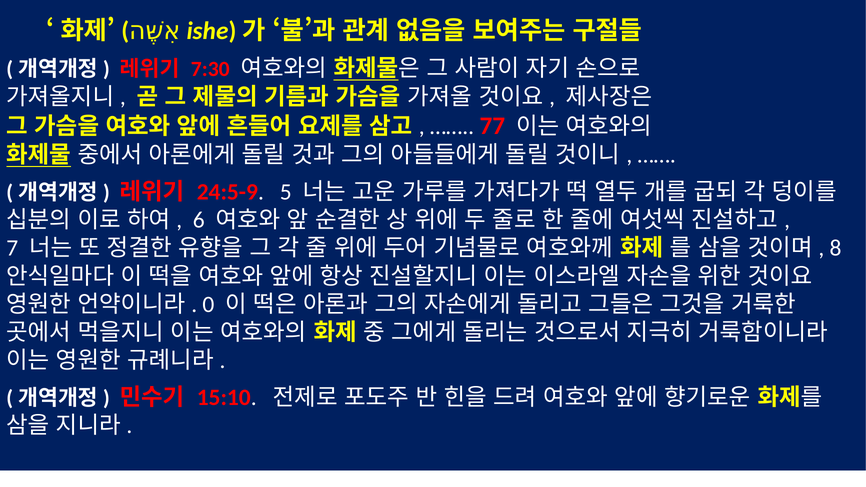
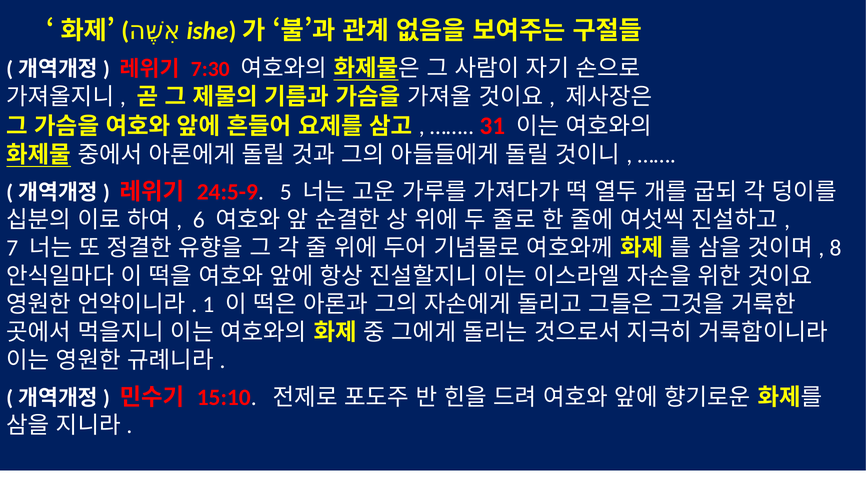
77: 77 -> 31 (492, 126)
0: 0 -> 1 (208, 305)
